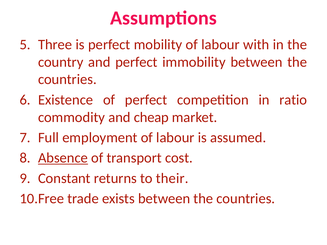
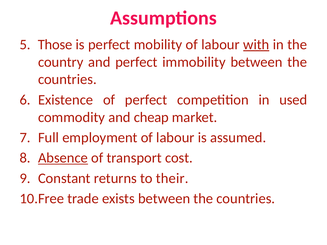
Three: Three -> Those (55, 45)
with underline: none -> present (256, 45)
ratio: ratio -> used (293, 100)
